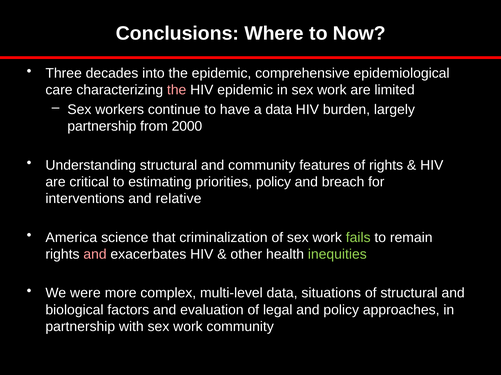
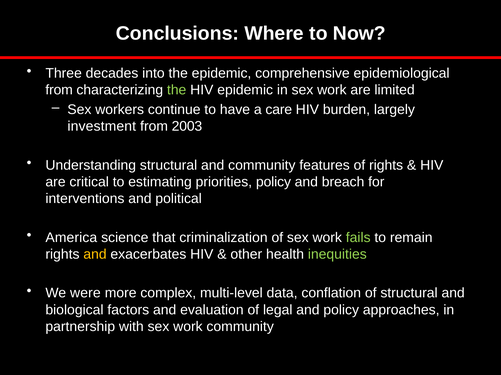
care: care -> from (59, 90)
the colour: pink -> light green (177, 90)
a data: data -> care (279, 110)
partnership: partnership -> investment (102, 126)
2000: 2000 -> 2003 (187, 126)
relative: relative -> political (179, 199)
and colour: pink -> yellow (95, 255)
situations: situations -> conflation (331, 294)
